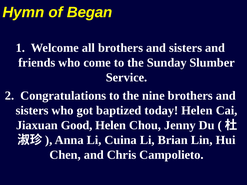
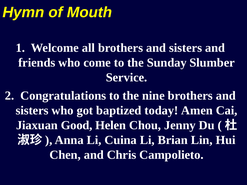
Began: Began -> Mouth (90, 12)
today Helen: Helen -> Amen (197, 111)
